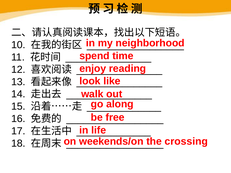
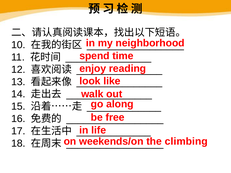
crossing: crossing -> climbing (186, 142)
